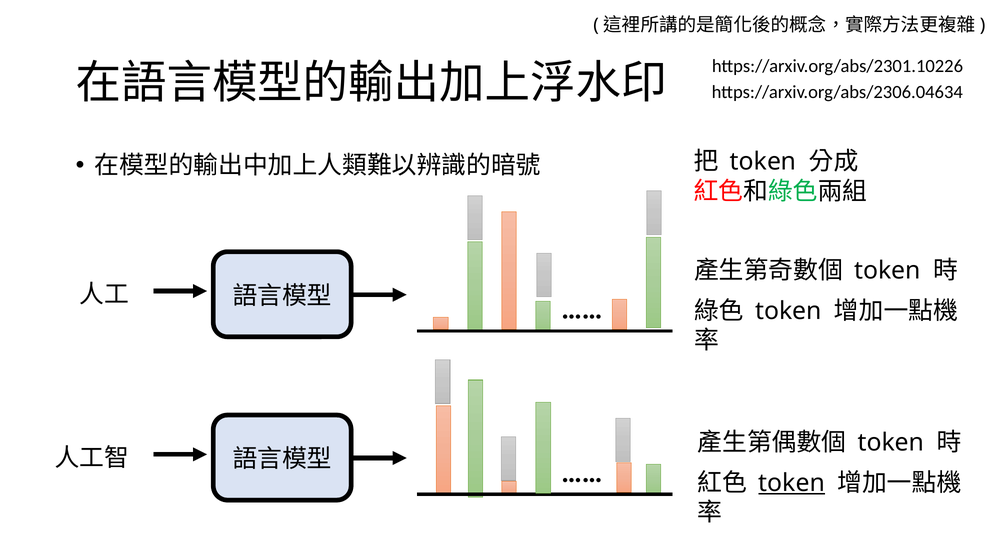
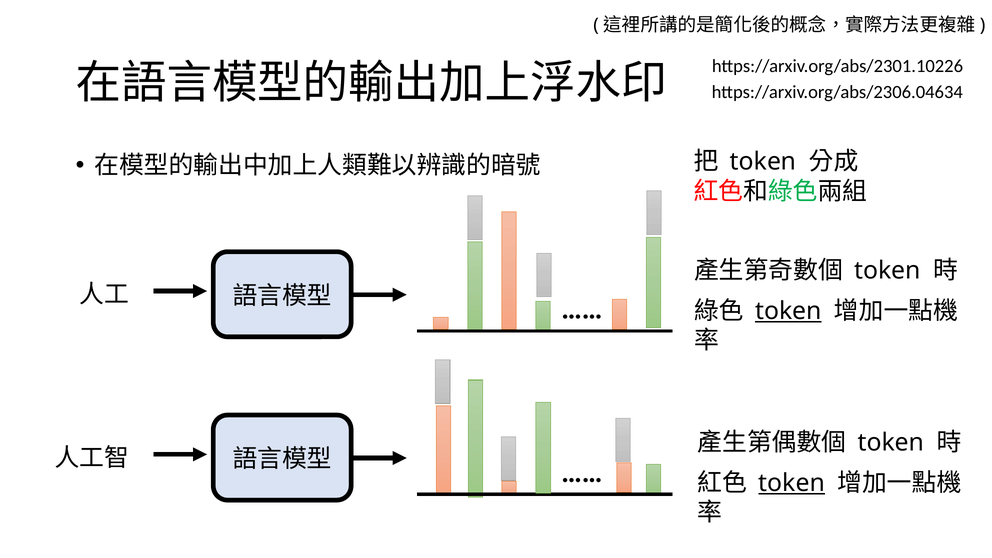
token underline: none -> present (788, 311)
